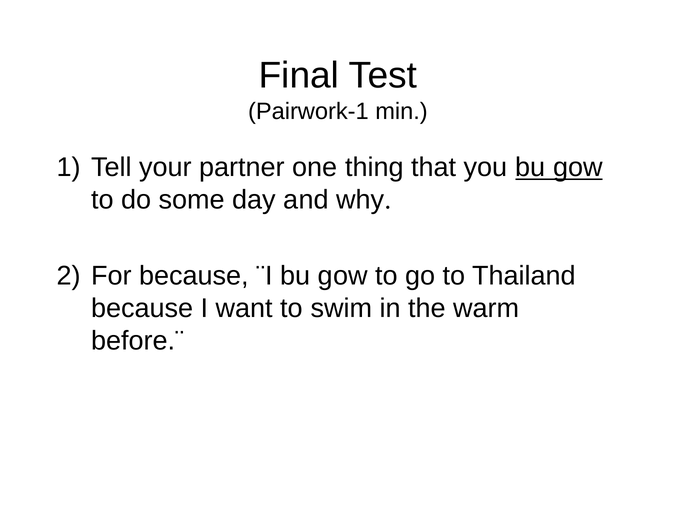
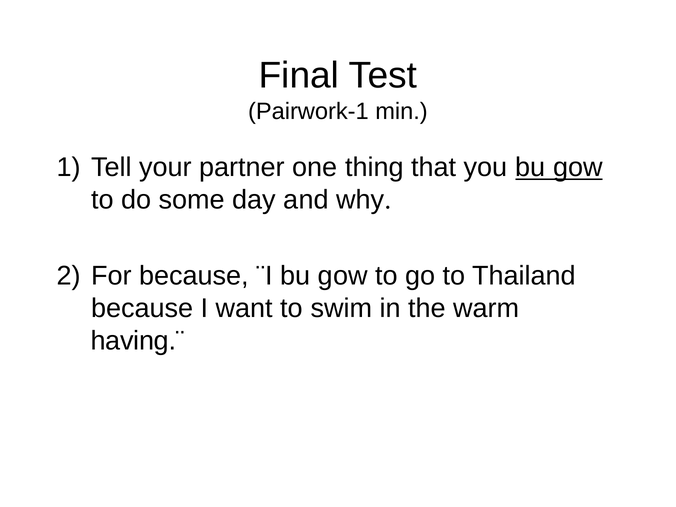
before.¨: before.¨ -> having.¨ (138, 341)
